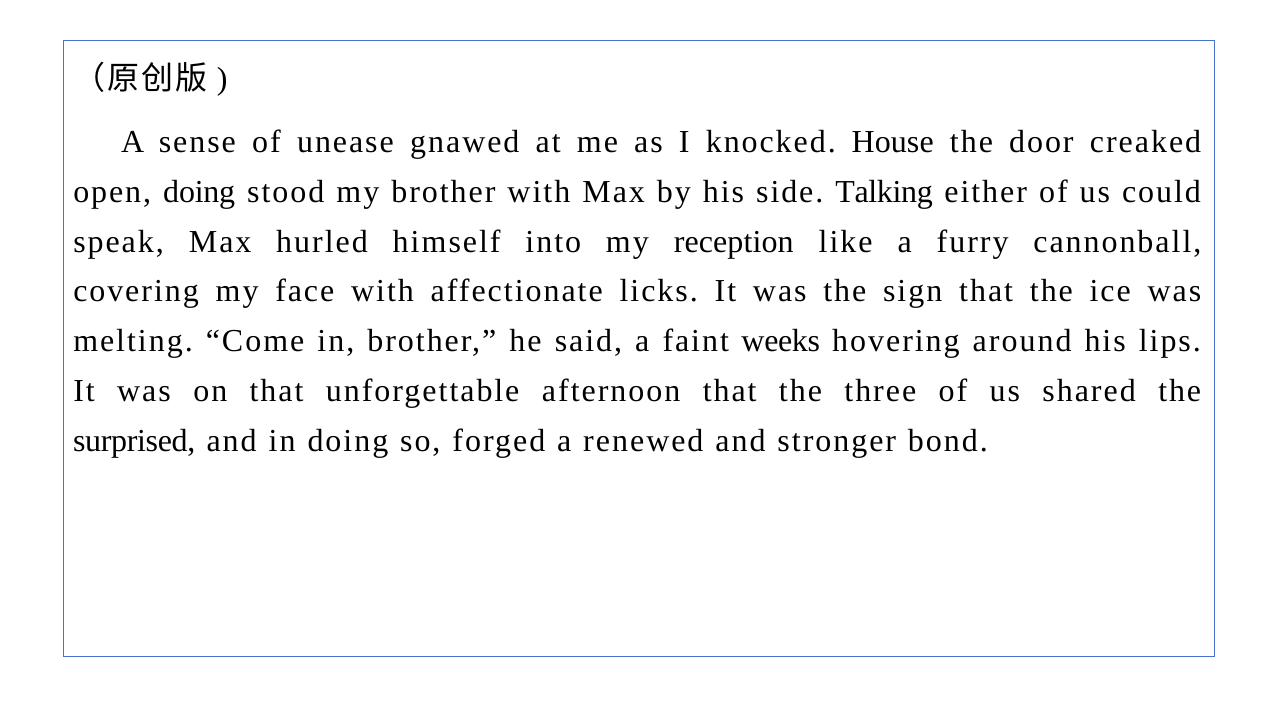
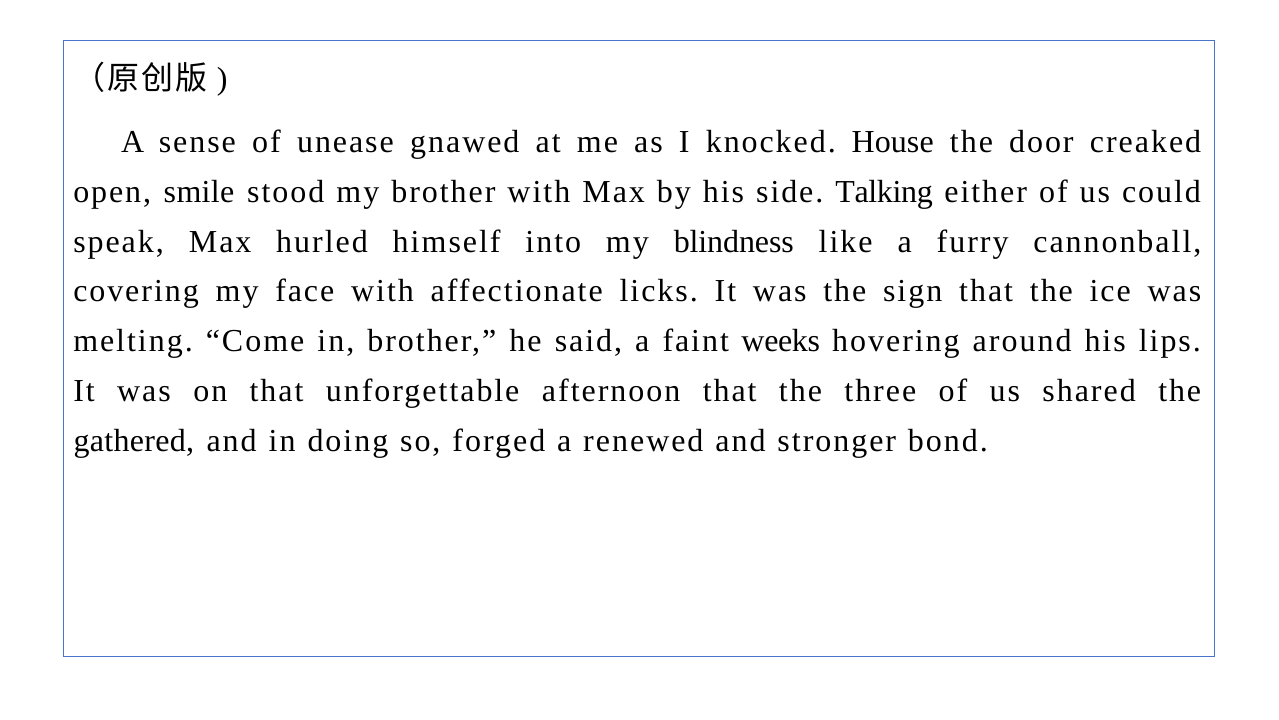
open doing: doing -> smile (199, 191)
reception: reception -> blindness (734, 241)
surprised: surprised -> gathered (134, 441)
